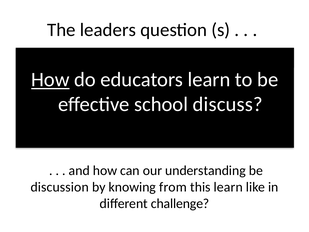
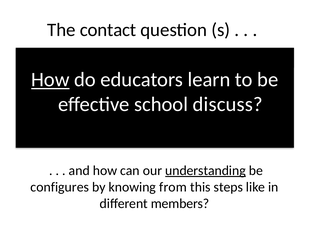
leaders: leaders -> contact (108, 30)
understanding underline: none -> present (205, 170)
discussion: discussion -> configures (60, 187)
this learn: learn -> steps (228, 187)
challenge: challenge -> members (180, 203)
